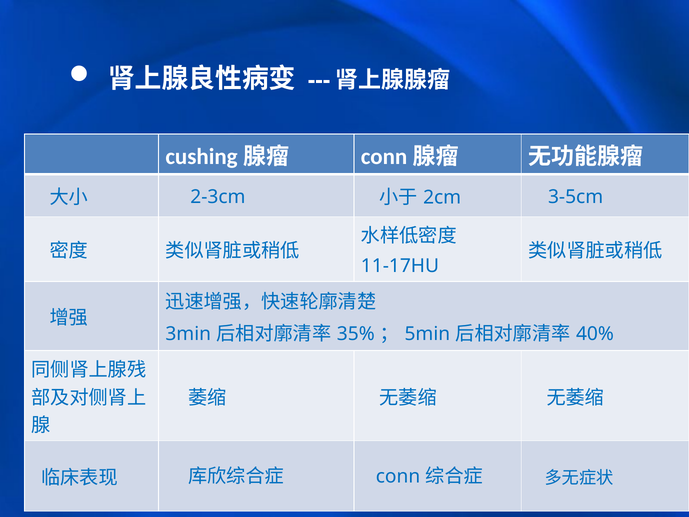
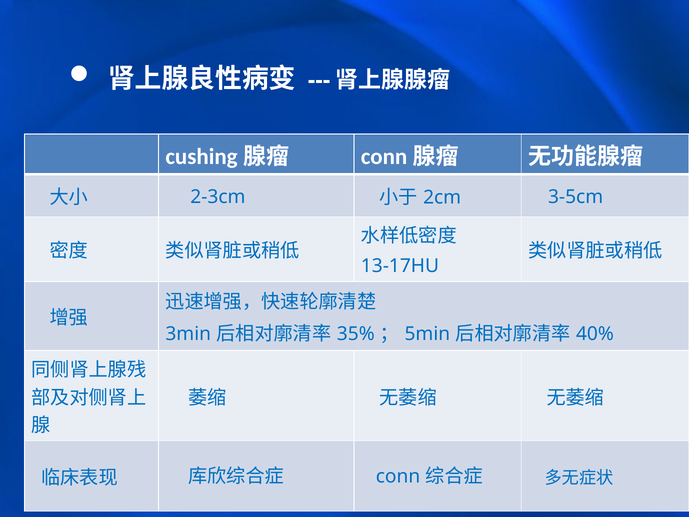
11-17HU: 11-17HU -> 13-17HU (400, 266)
